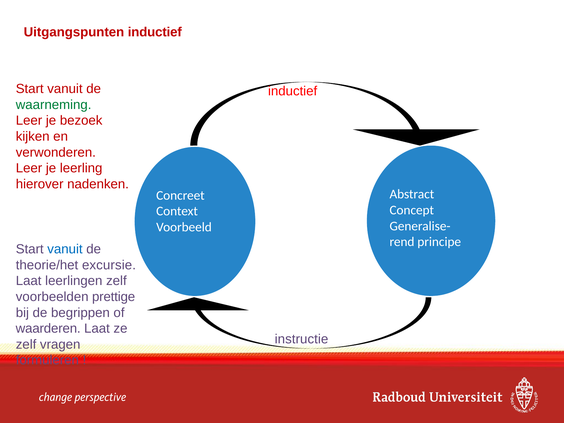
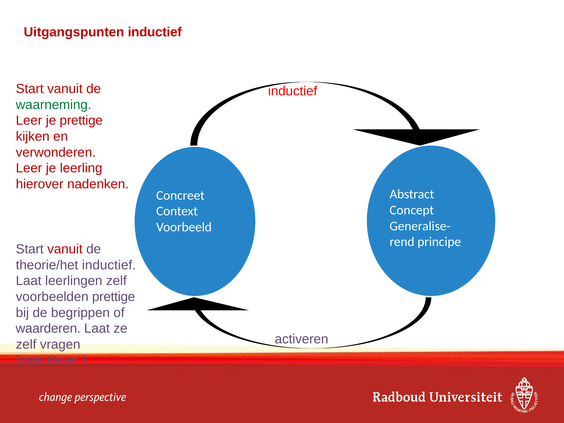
je bezoek: bezoek -> prettige (81, 121)
vanuit colour: blue -> red (65, 249)
theorie/het excursie: excursie -> inductief (109, 265)
instructie: instructie -> activeren (302, 339)
